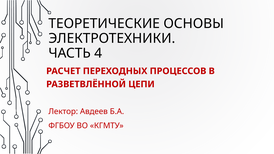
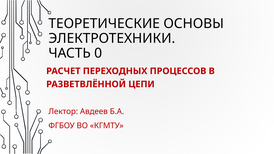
4: 4 -> 0 (98, 53)
